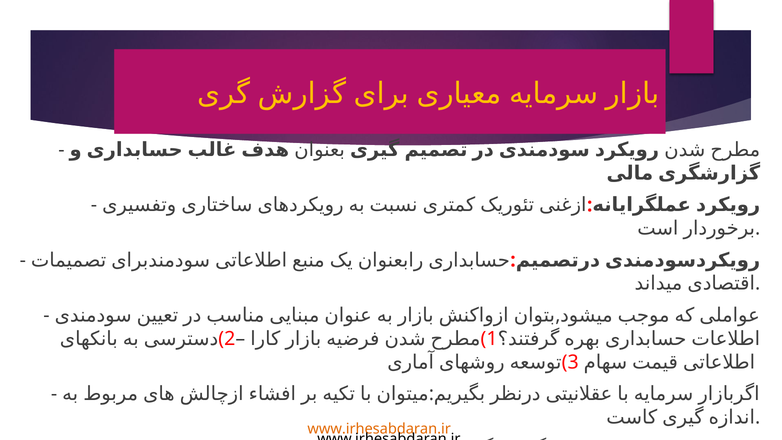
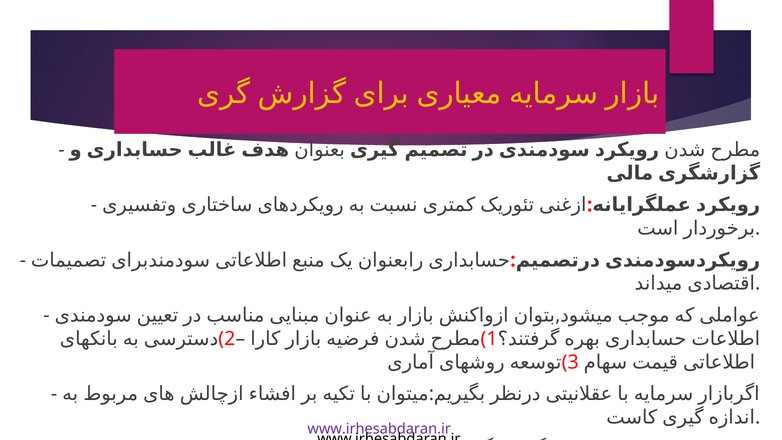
www.irhesabdaran.ir colour: orange -> purple (379, 429)
